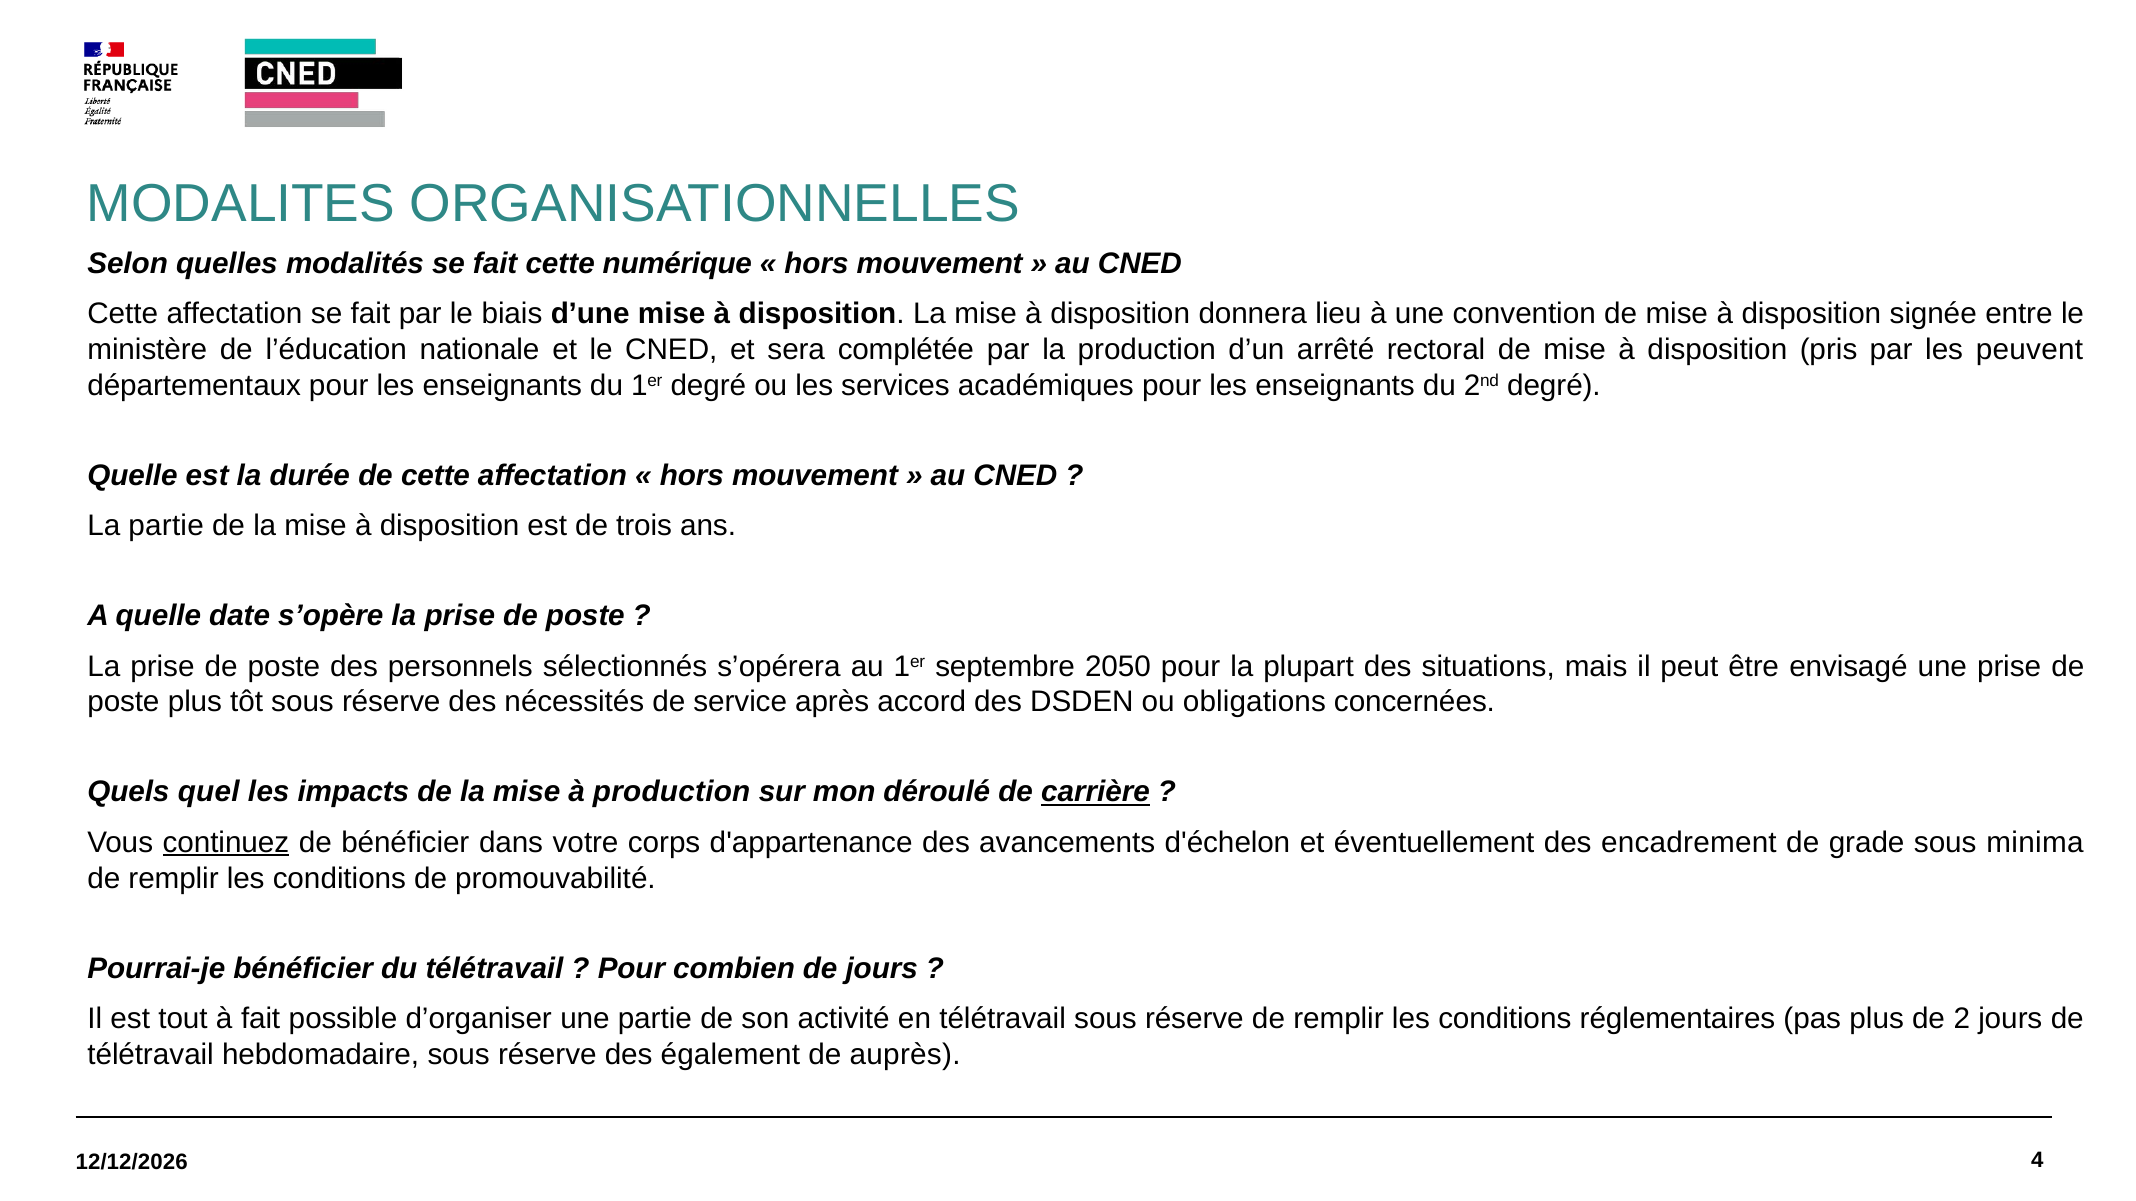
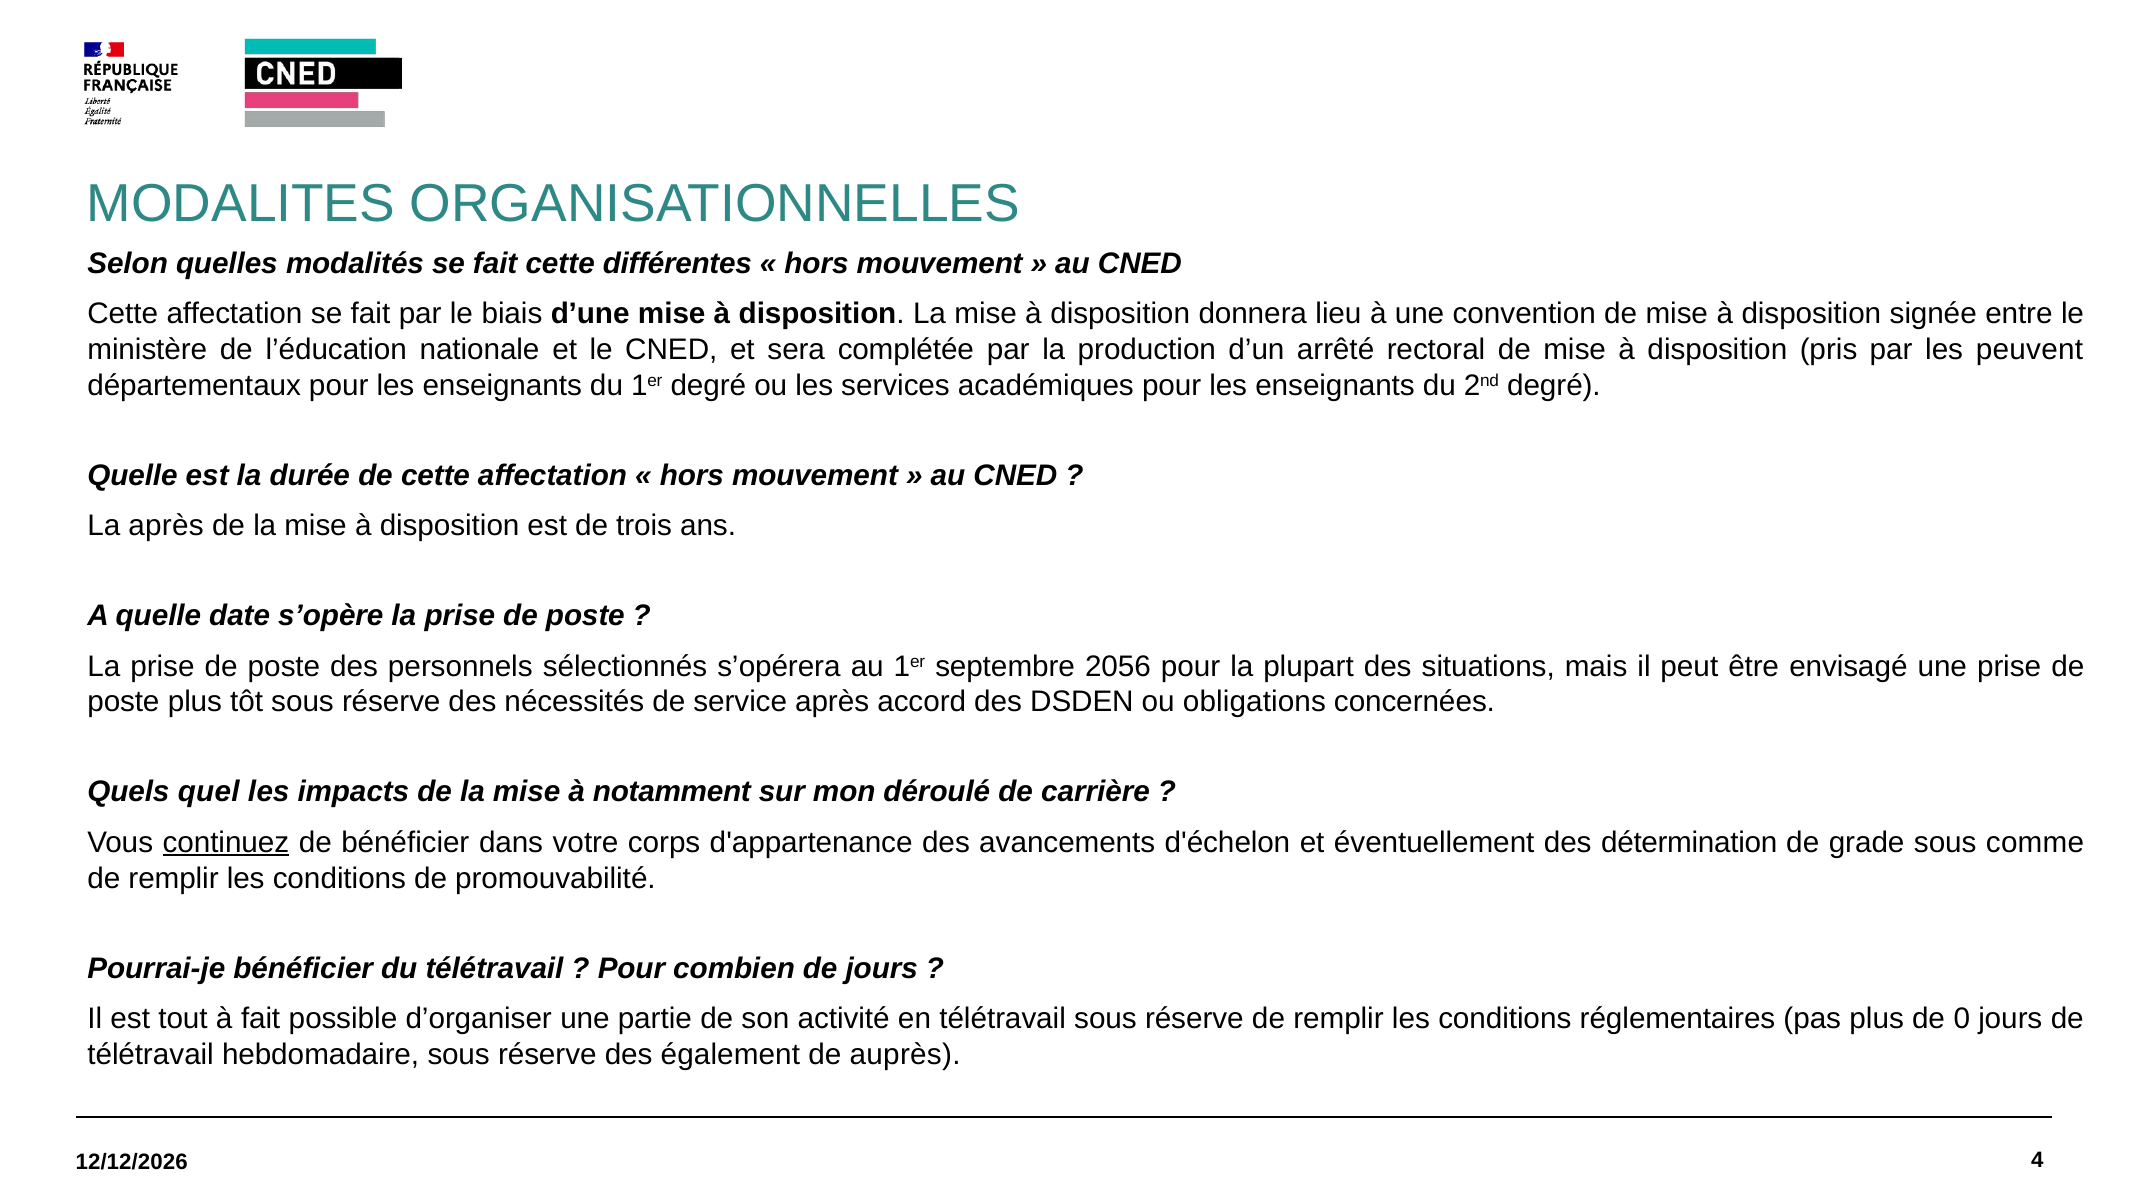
numérique: numérique -> différentes (677, 264)
La partie: partie -> après (166, 526)
2050: 2050 -> 2056 (1118, 667)
à production: production -> notamment (672, 793)
carrière underline: present -> none (1095, 793)
encadrement: encadrement -> détermination (1689, 843)
minima: minima -> comme (2035, 843)
2: 2 -> 0 (1962, 1019)
